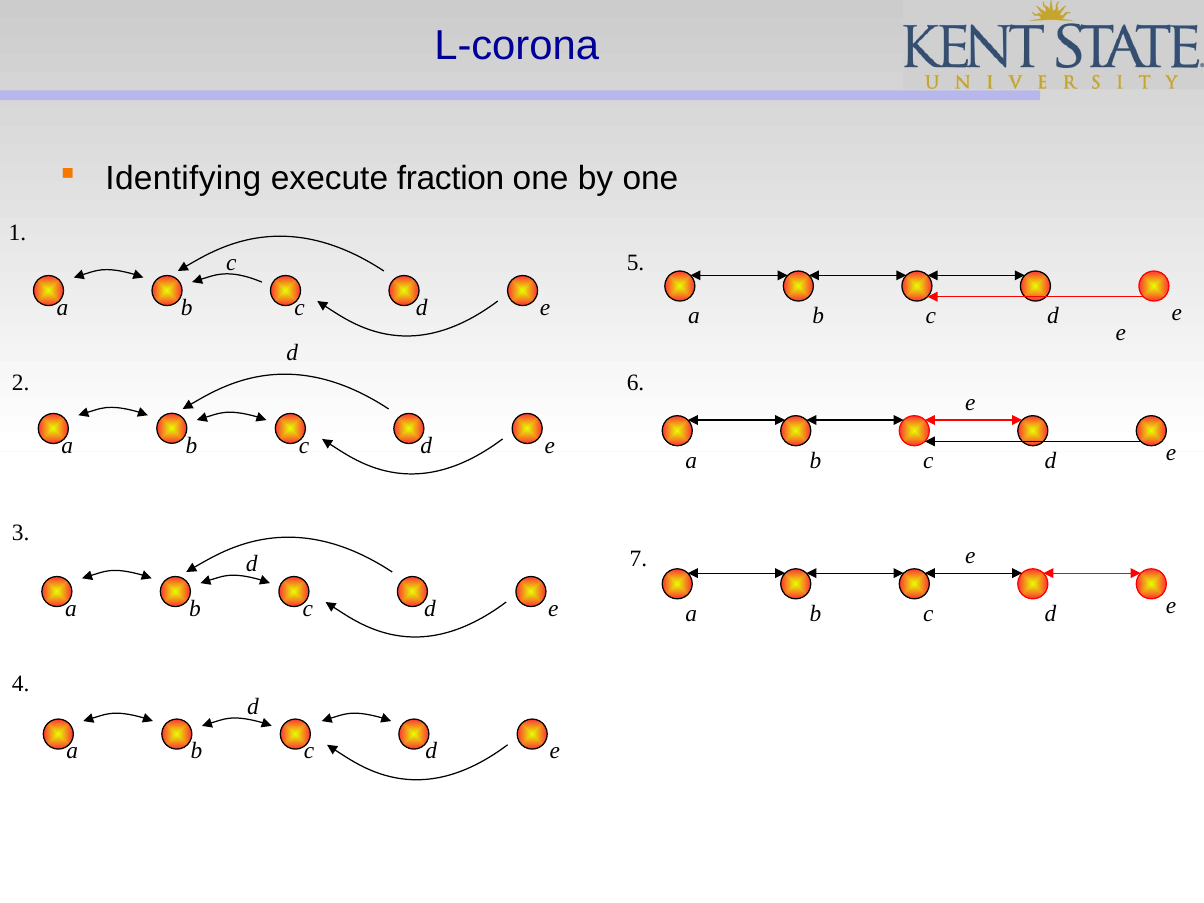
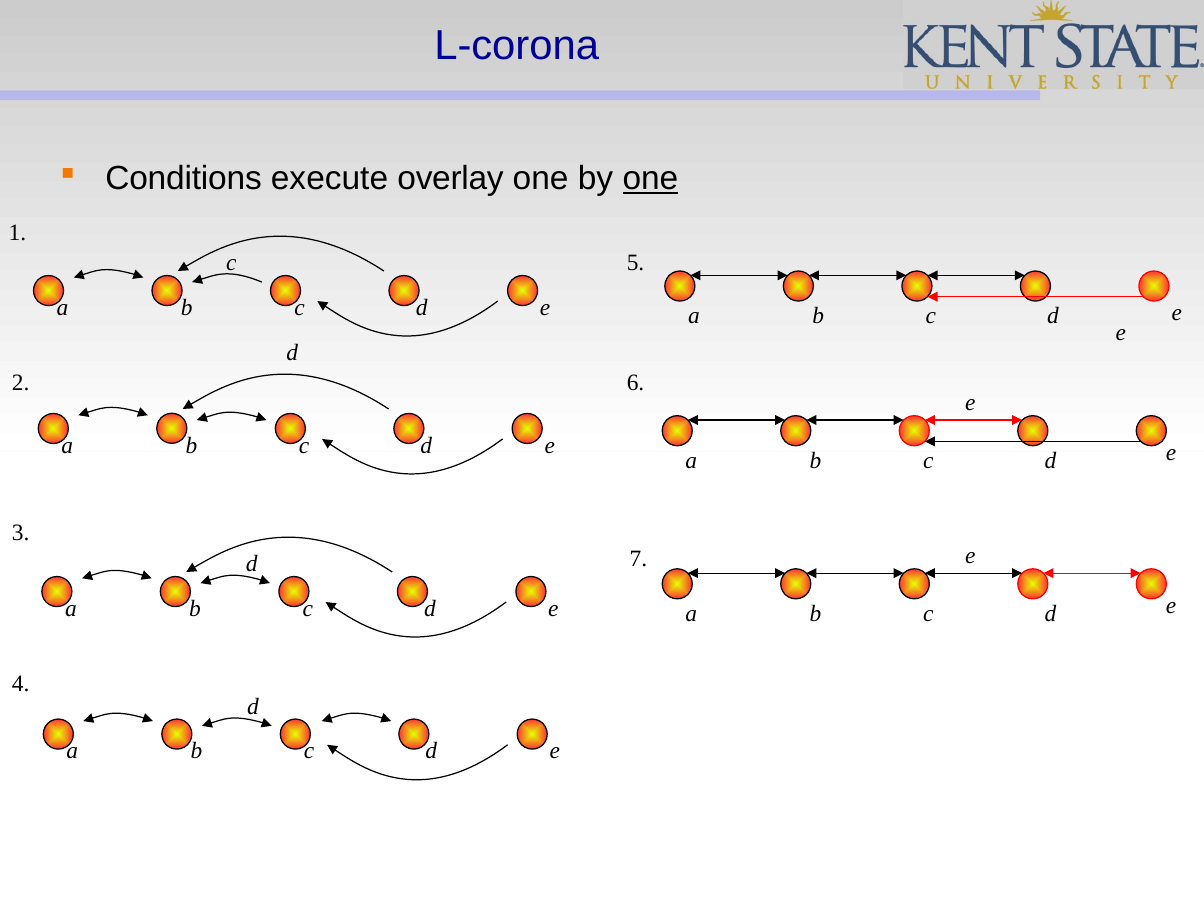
Identifying: Identifying -> Conditions (184, 179)
fraction: fraction -> overlay (451, 179)
one underline: none -> present (650, 179)
